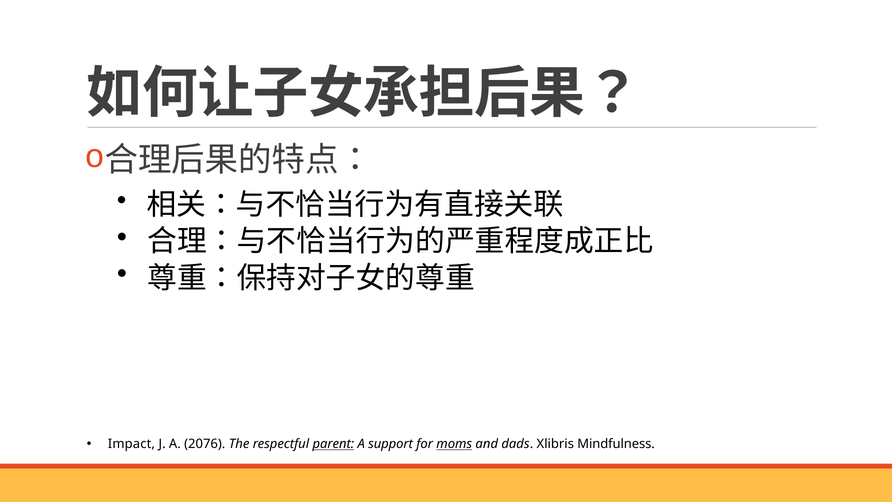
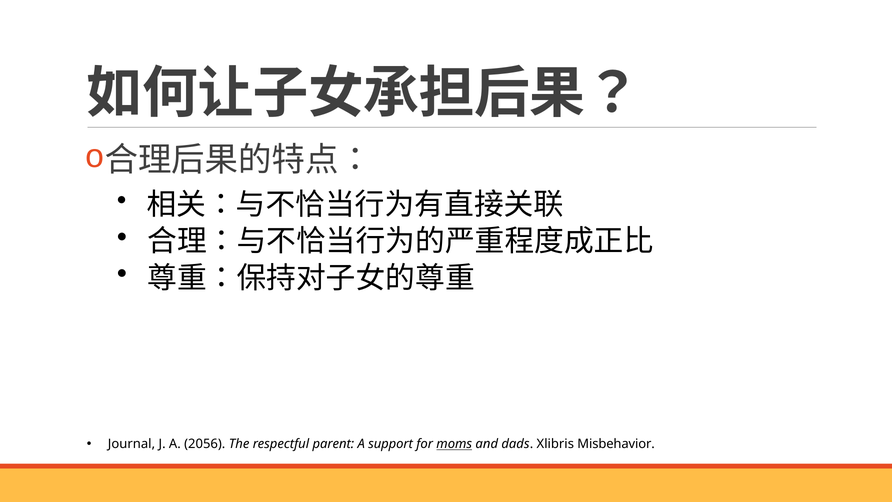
Impact: Impact -> Journal (131, 444)
2076: 2076 -> 2056 (205, 444)
parent underline: present -> none (333, 444)
Mindfulness: Mindfulness -> Misbehavior (616, 444)
